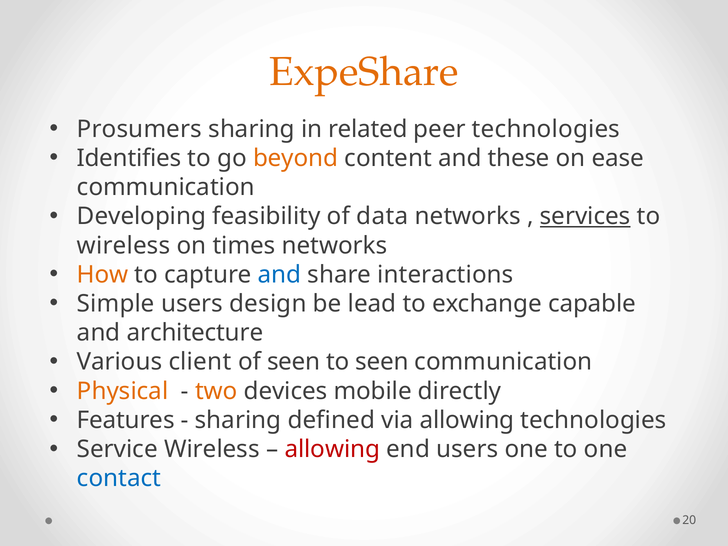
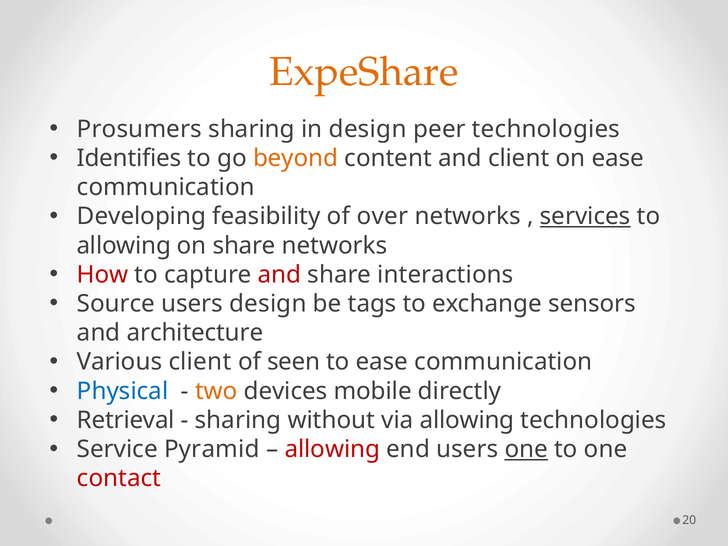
in related: related -> design (368, 129)
and these: these -> client (519, 158)
data: data -> over (382, 216)
wireless: wireless -> allowing (124, 245)
on times: times -> share (244, 245)
How colour: orange -> red (103, 275)
and colour: blue -> red (279, 275)
Simple: Simple -> Source (116, 304)
lead: lead -> tags (372, 304)
capable: capable -> sensors (592, 304)
to seen: seen -> ease (382, 362)
Physical colour: orange -> blue (123, 391)
Features: Features -> Retrieval (126, 420)
defined: defined -> without (331, 420)
Service Wireless: Wireless -> Pyramid (212, 449)
one underline: none -> present (526, 449)
contact colour: blue -> red (119, 478)
